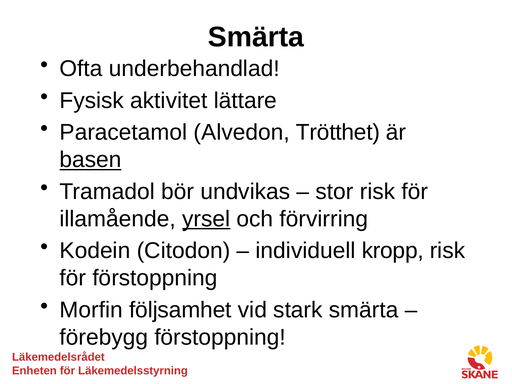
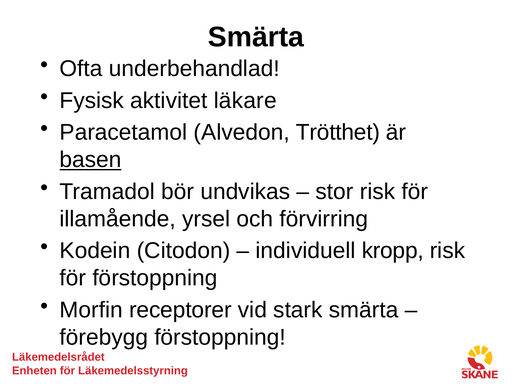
lättare: lättare -> läkare (245, 101)
yrsel underline: present -> none (206, 219)
följsamhet: följsamhet -> receptorer (180, 310)
